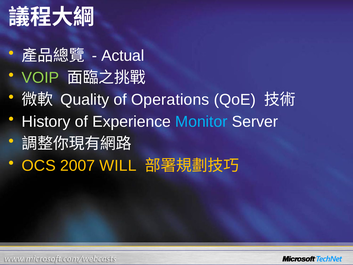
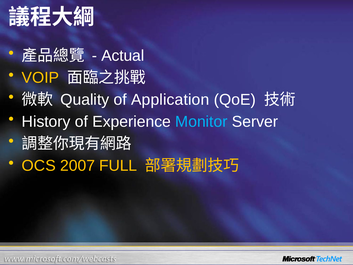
VOIP colour: light green -> yellow (40, 78)
Operations: Operations -> Application (170, 100)
WILL: WILL -> FULL (118, 166)
